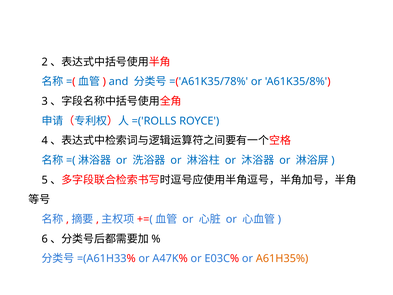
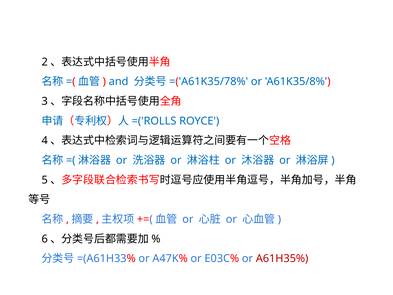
A61H35% colour: orange -> red (282, 258)
